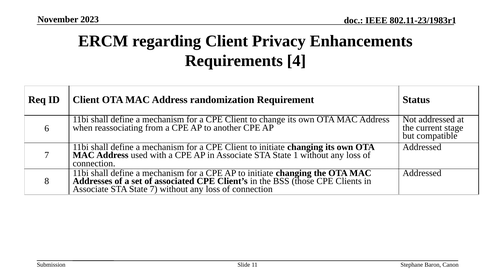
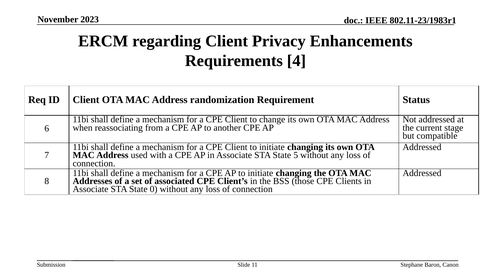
1: 1 -> 5 (296, 155)
State 7: 7 -> 0 (154, 189)
